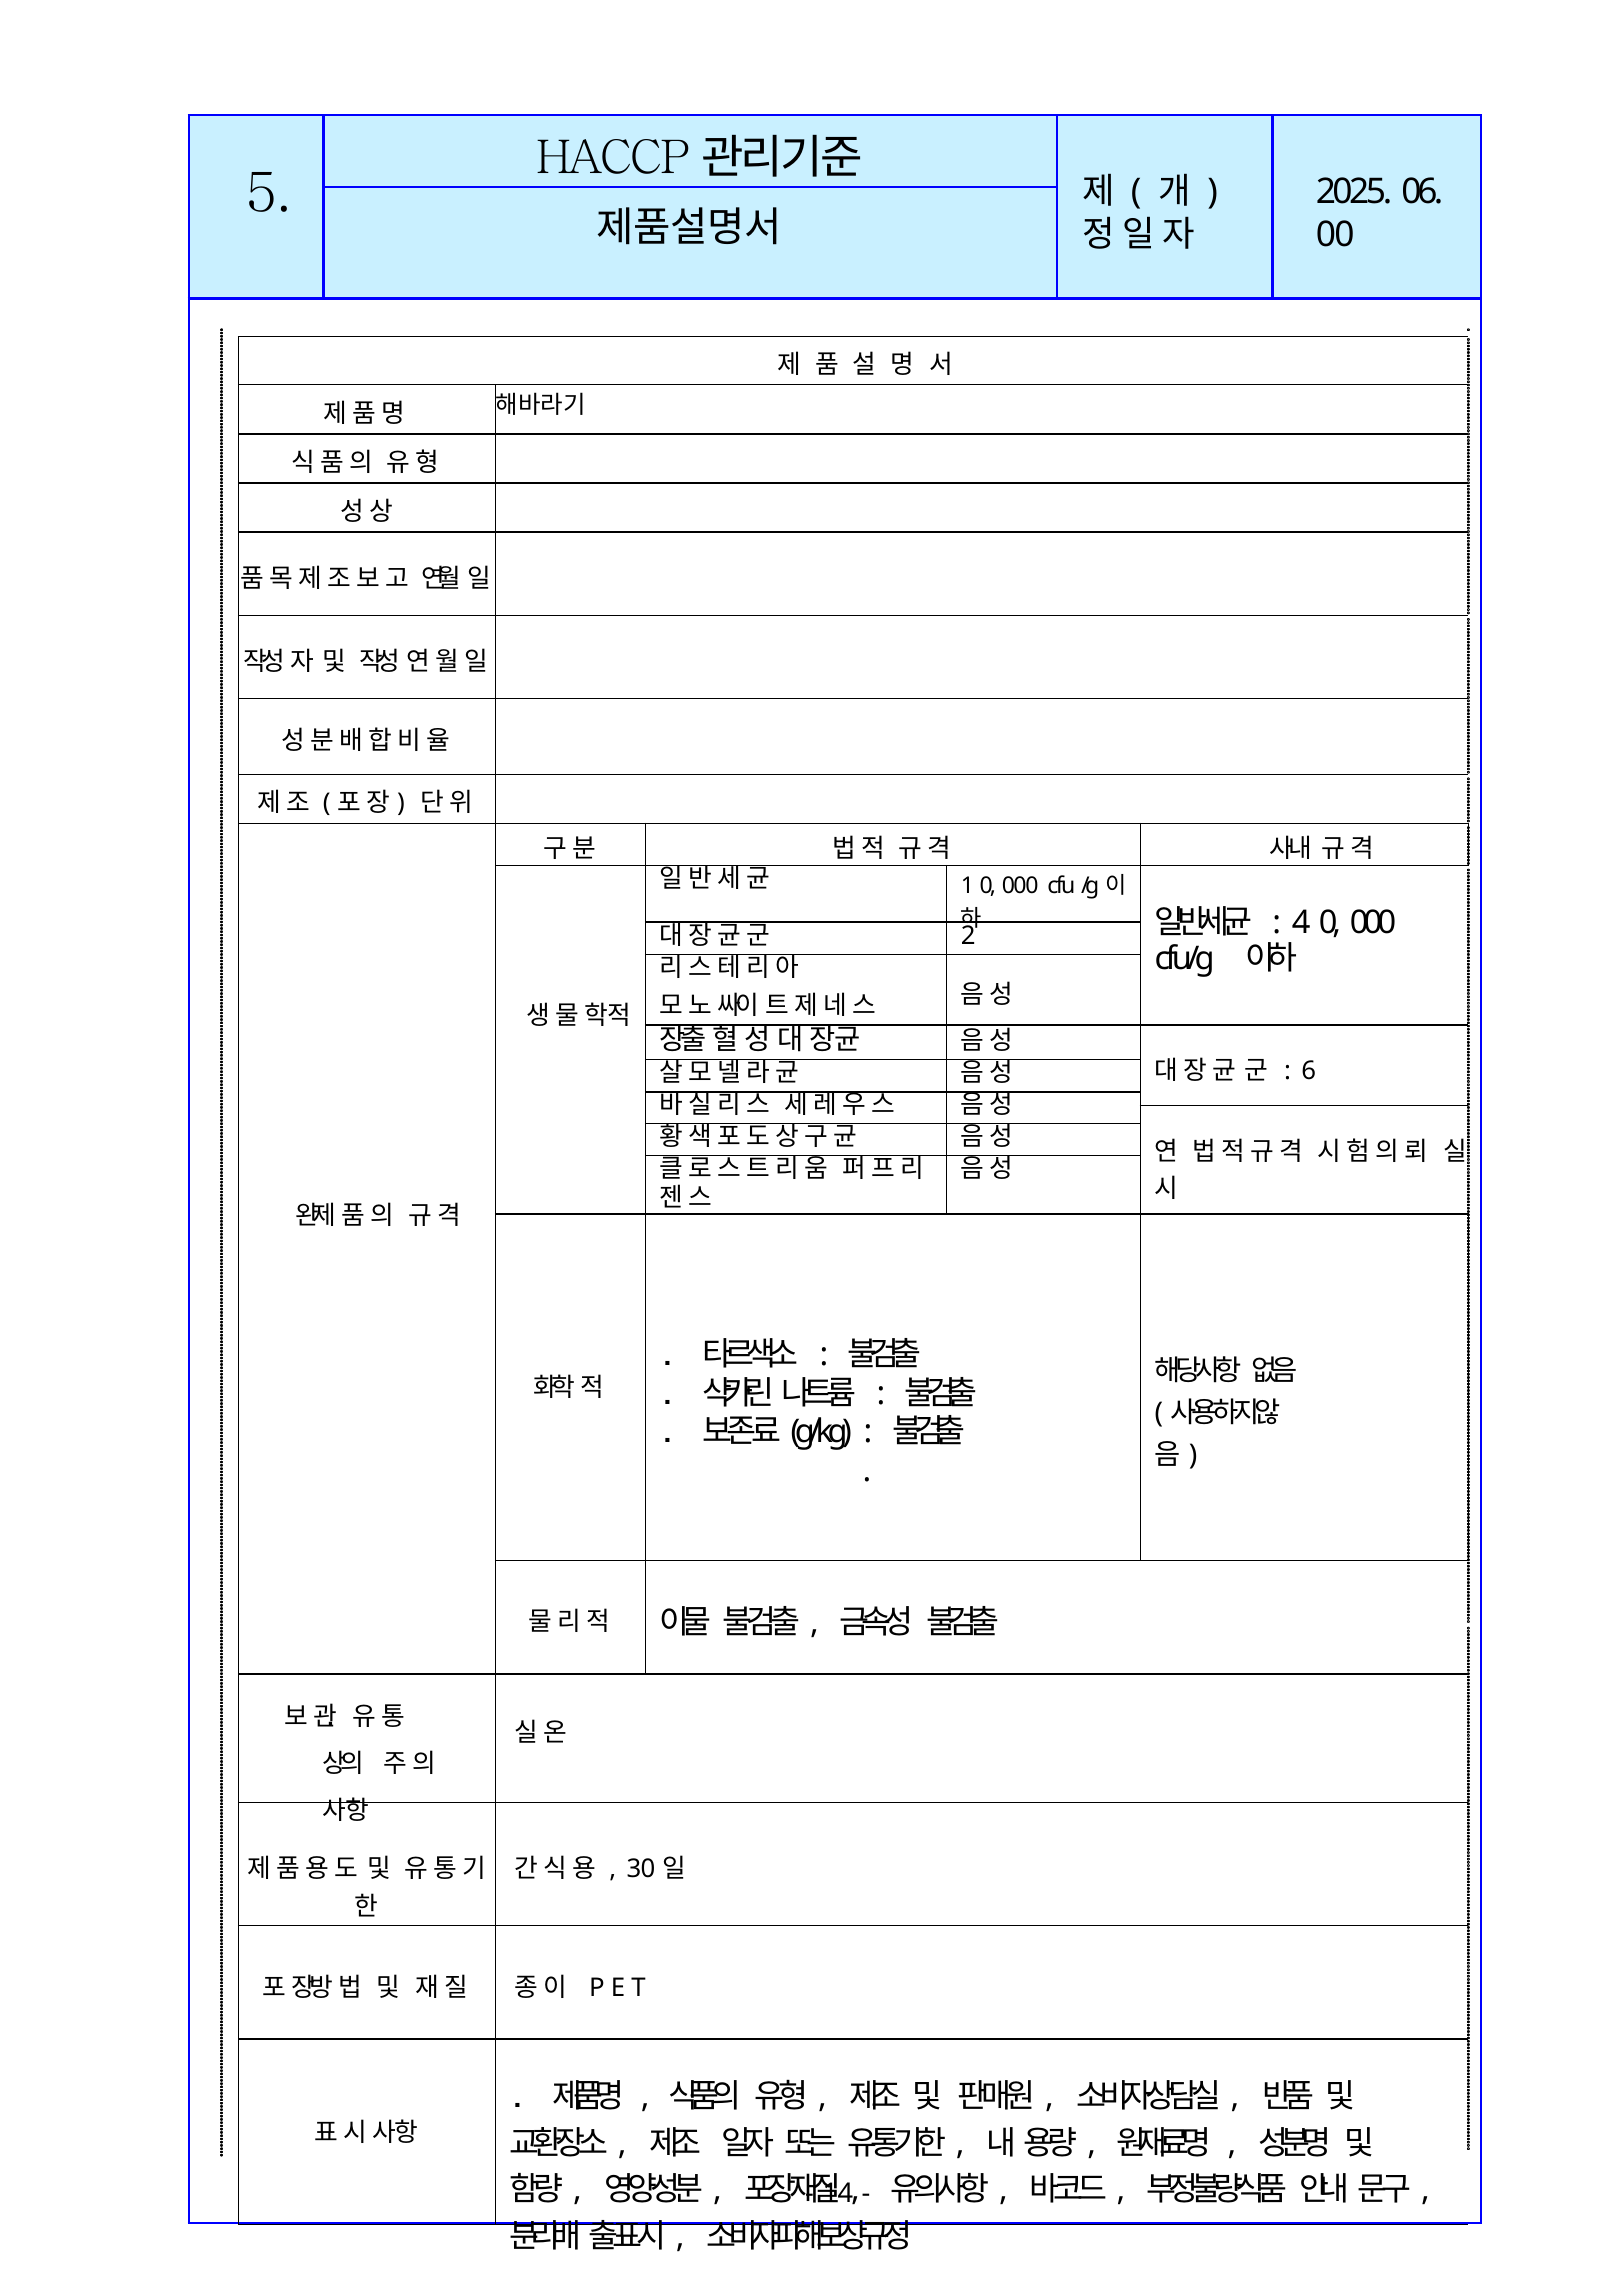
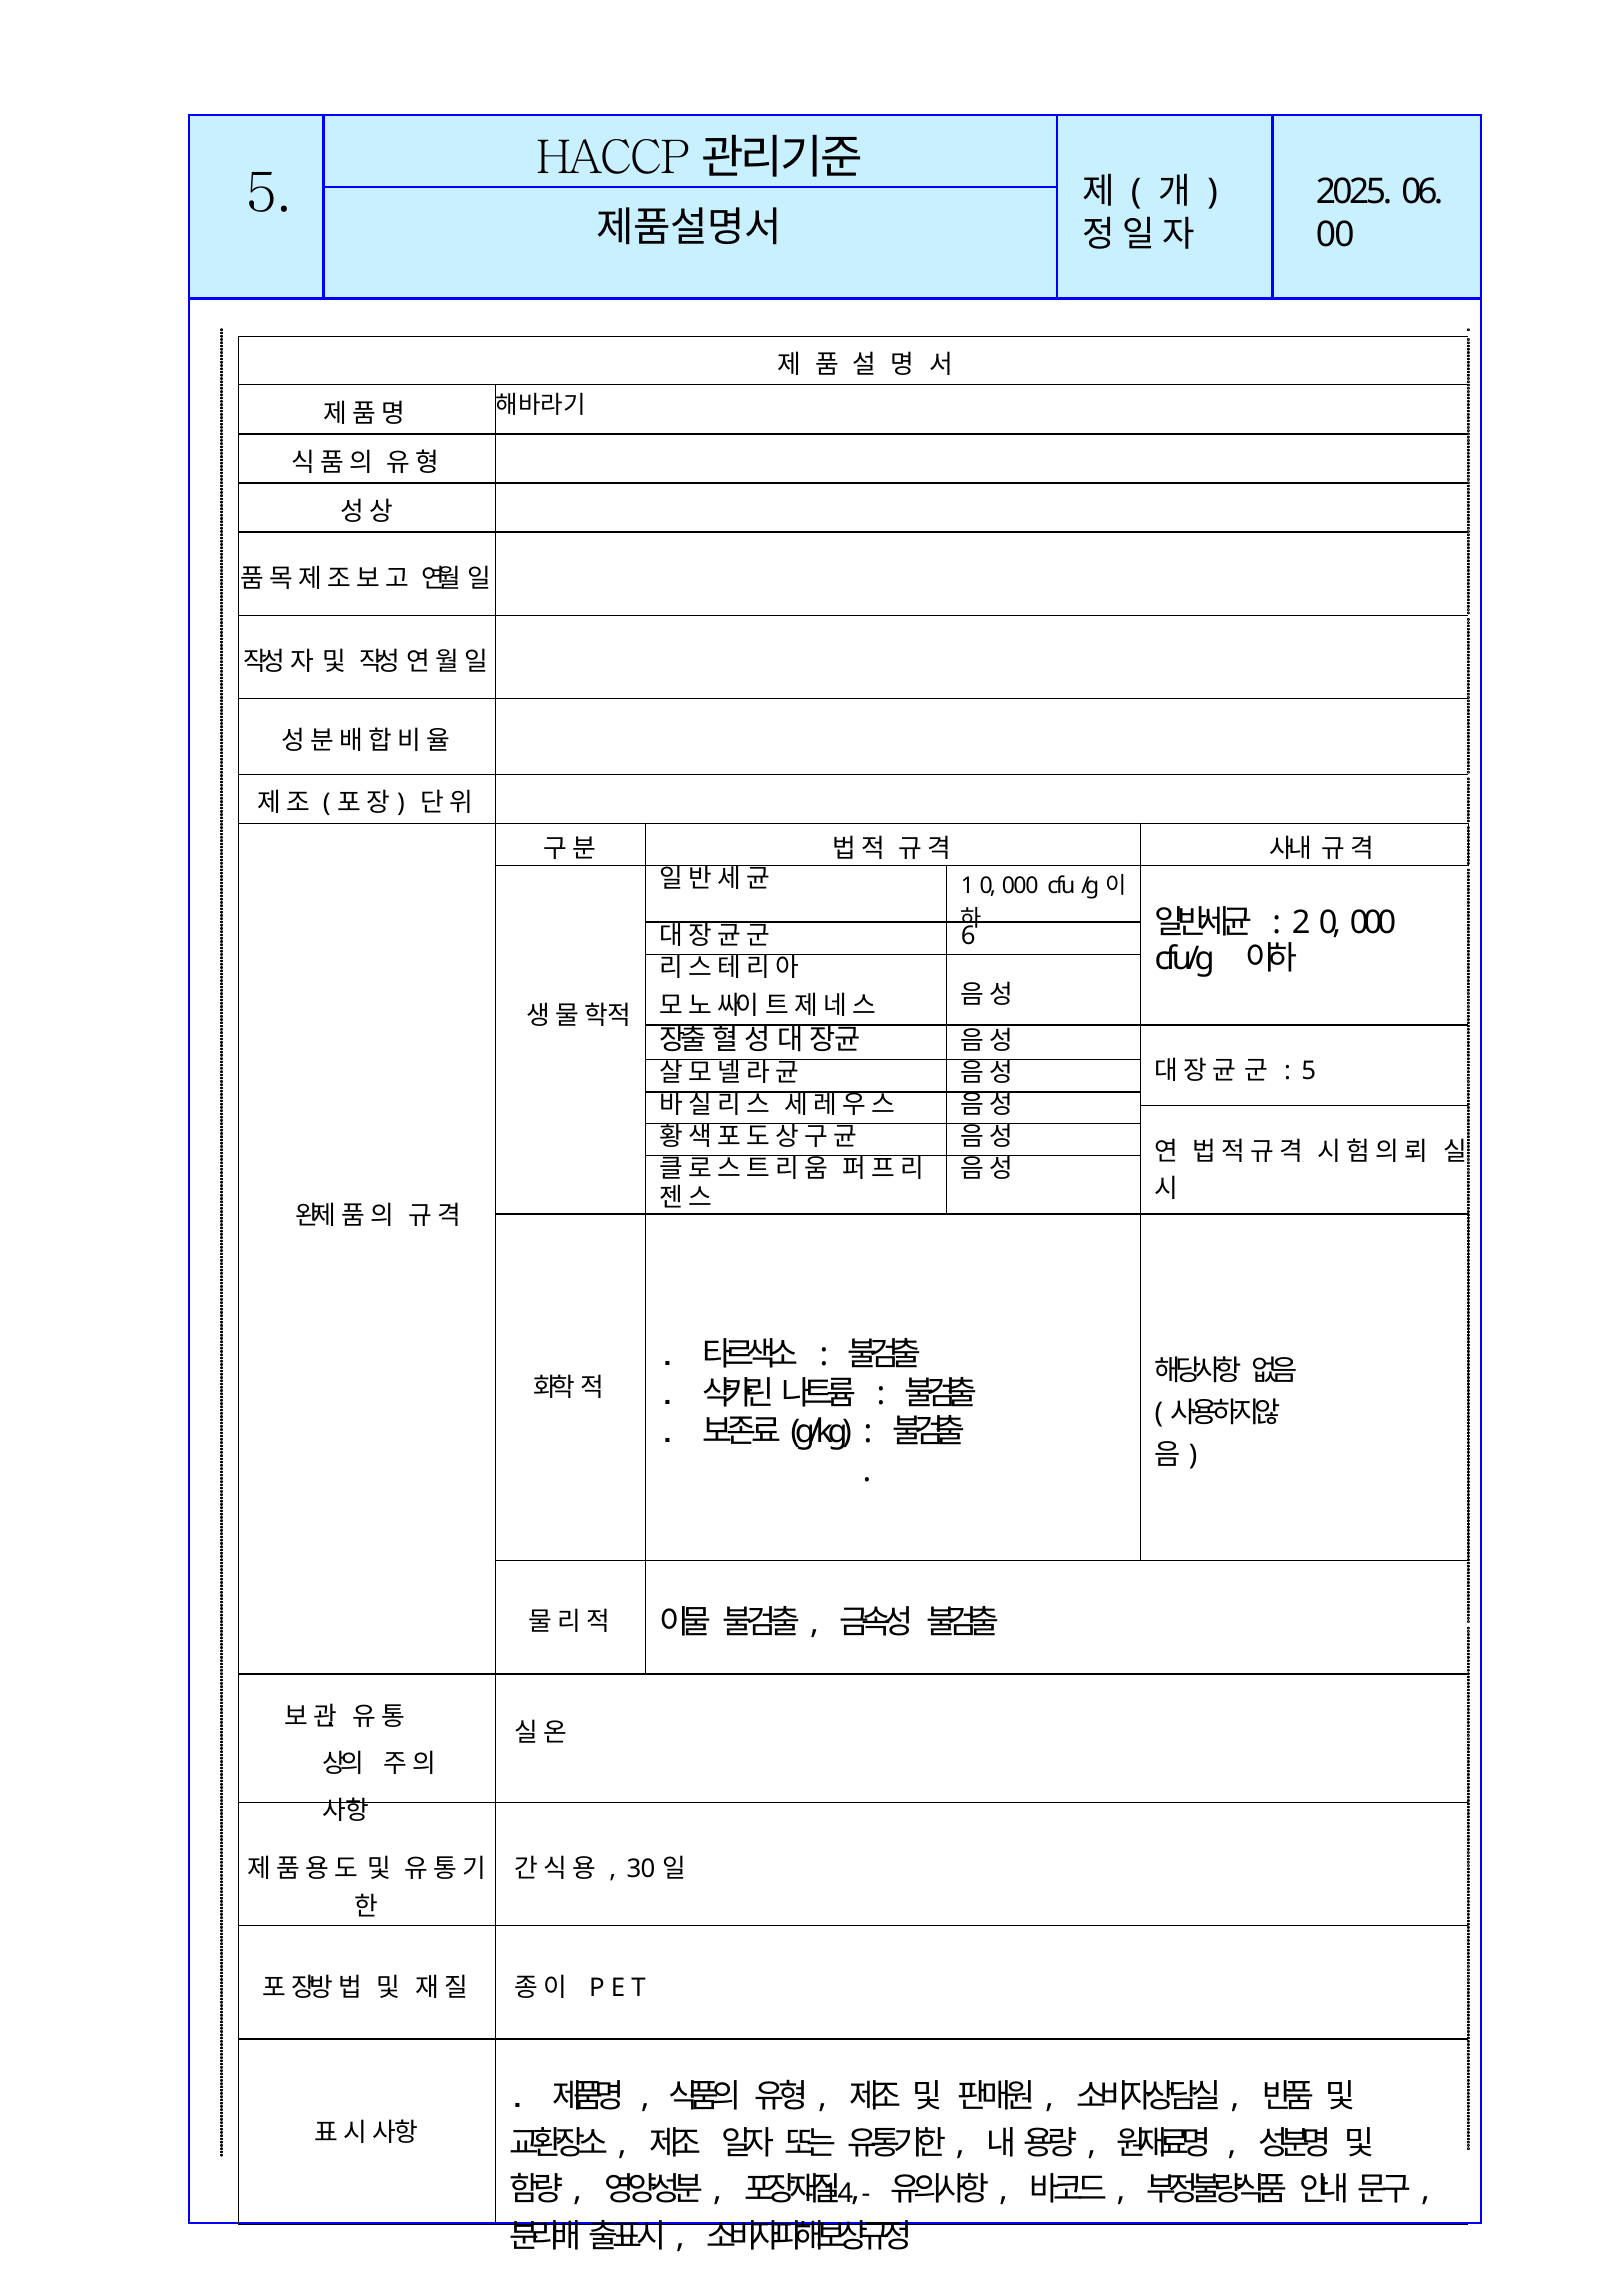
4: 4 -> 2 (1301, 923)
2: 2 -> 6 (968, 935)
6: 6 -> 5 (1309, 1070)
